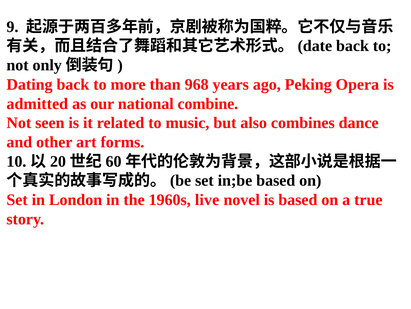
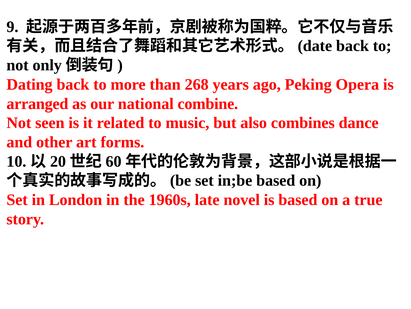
968: 968 -> 268 (197, 84)
admitted: admitted -> arranged (37, 103)
live: live -> late (207, 199)
